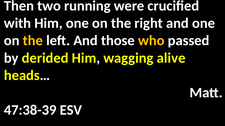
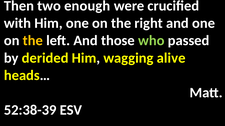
running: running -> enough (87, 6)
who colour: yellow -> light green (151, 41)
47:38-39: 47:38-39 -> 52:38-39 (30, 110)
